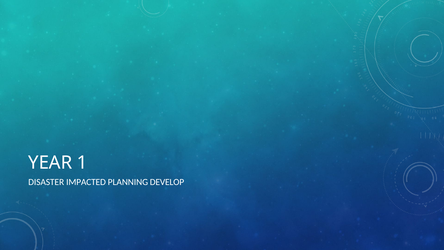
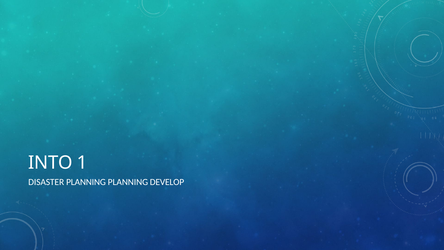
YEAR: YEAR -> INTO (50, 163)
DISASTER IMPACTED: IMPACTED -> PLANNING (86, 182)
